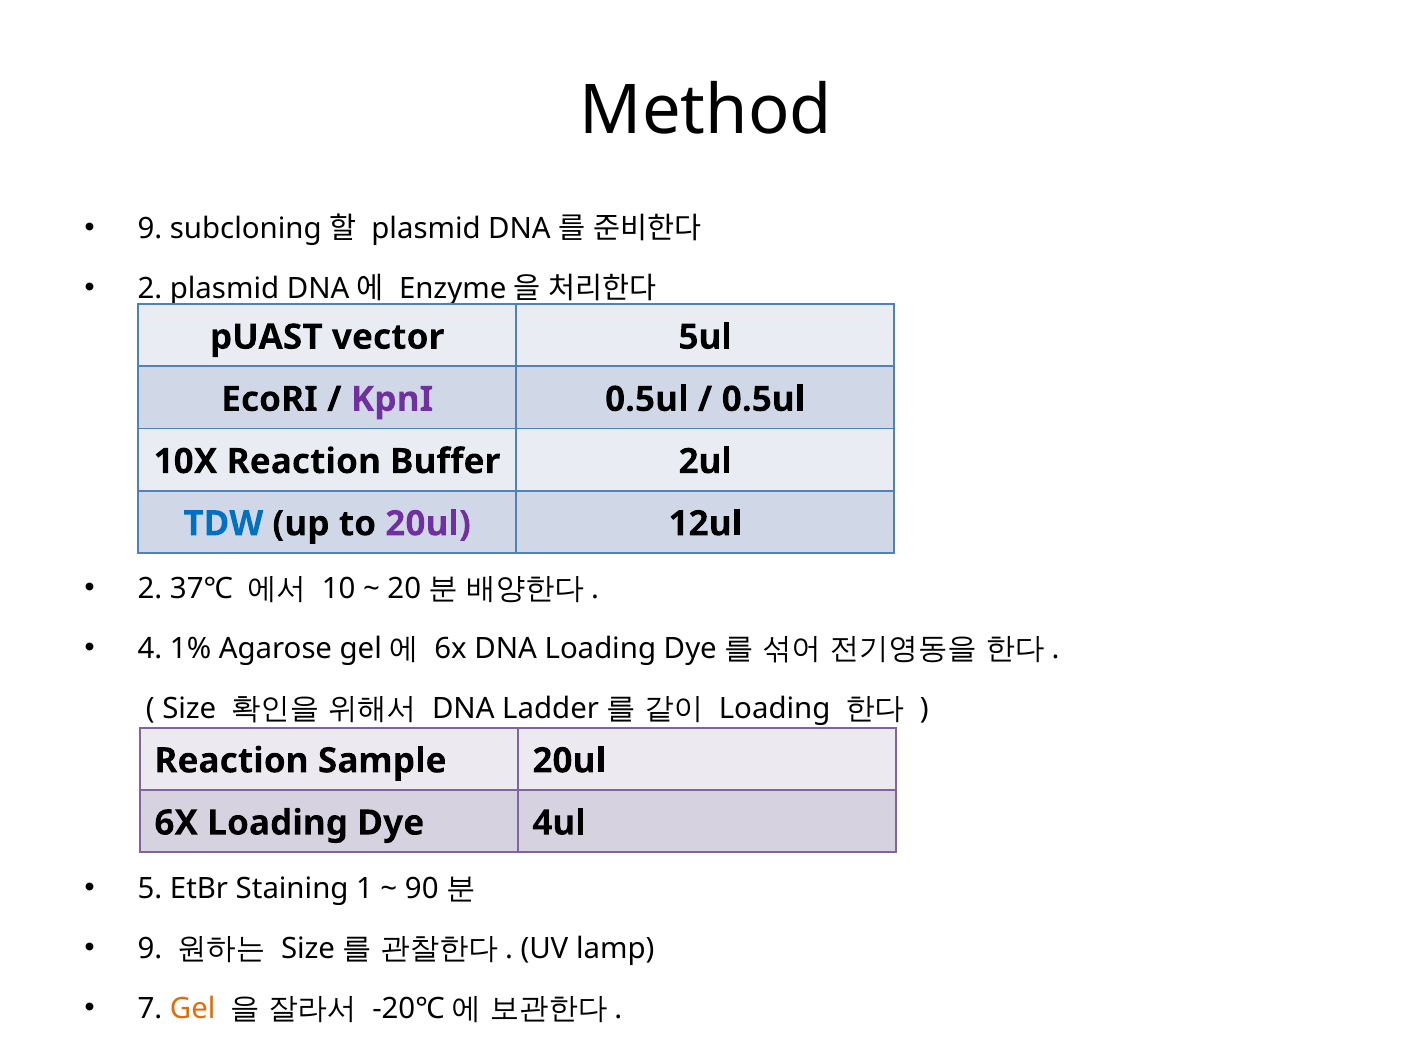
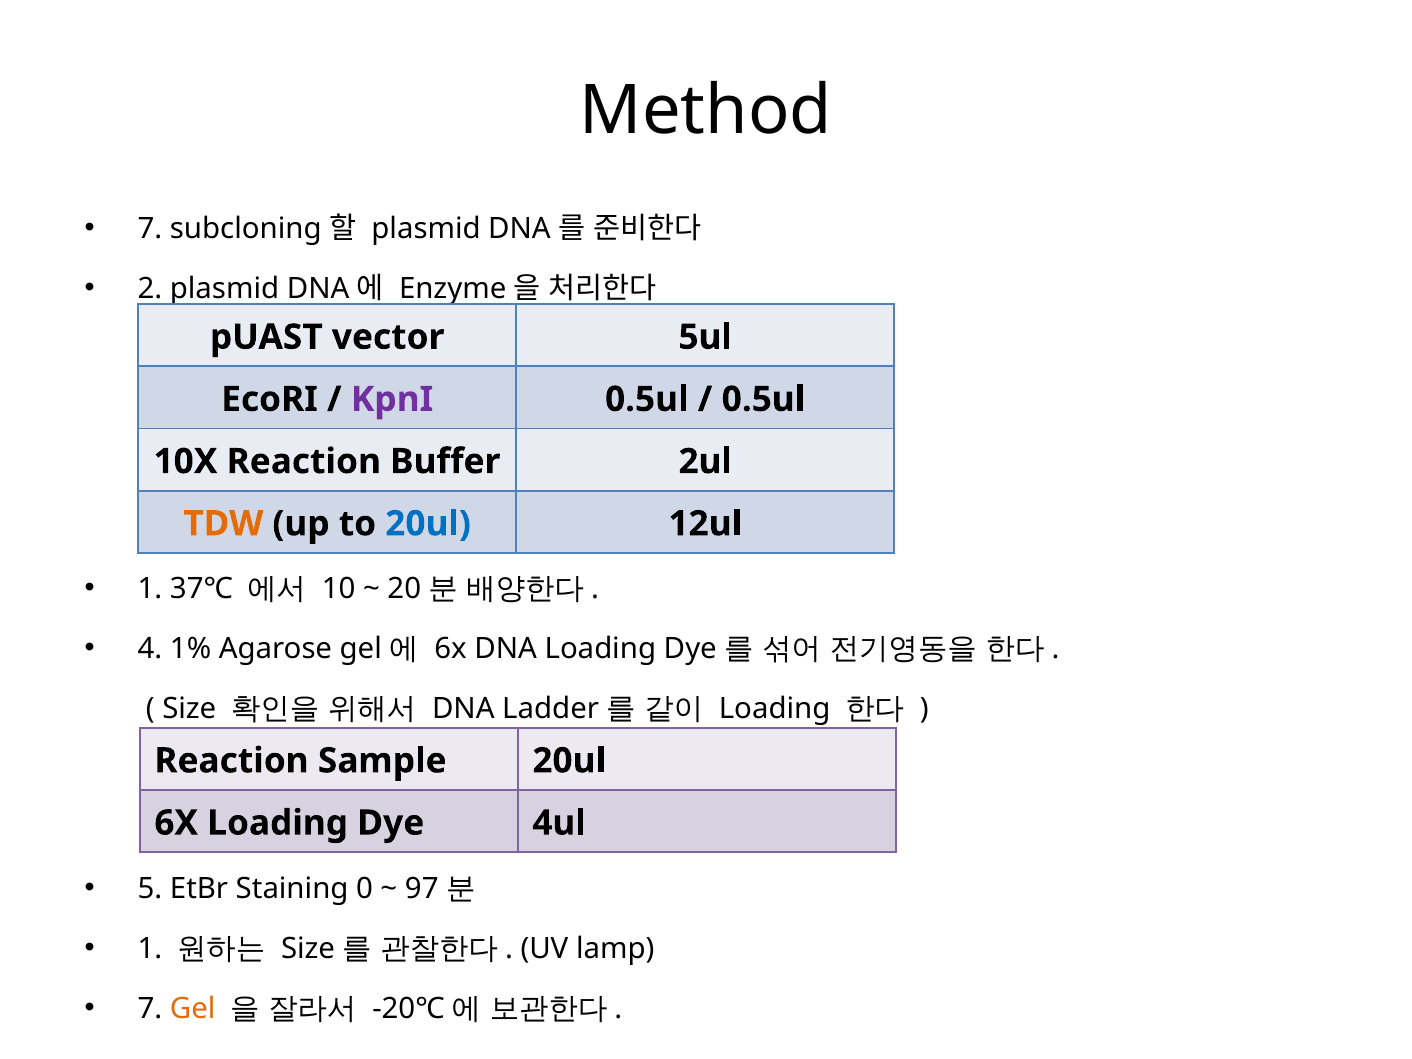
9: 9 -> 7 (150, 229)
TDW colour: blue -> orange (223, 524)
20ul colour: purple -> blue (428, 524)
2: 2 -> 1 (150, 589)
1: 1 -> 0 (364, 889)
90: 90 -> 97 (422, 889)
9: 9 -> 1 (150, 949)
